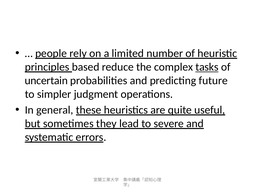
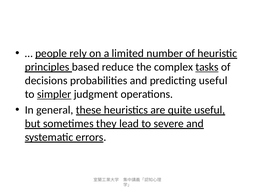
uncertain: uncertain -> decisions (46, 81)
predicting future: future -> useful (213, 81)
simpler underline: none -> present (54, 94)
